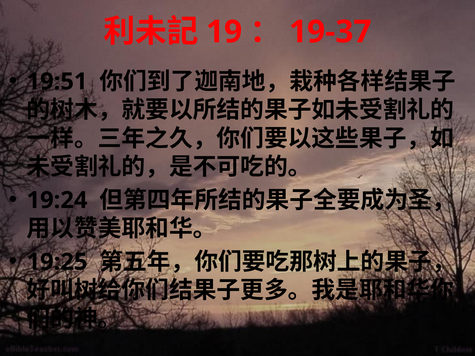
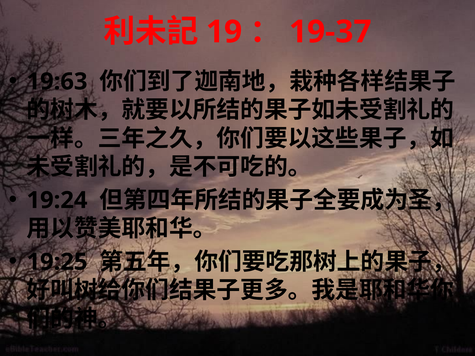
19:51: 19:51 -> 19:63 (57, 82)
